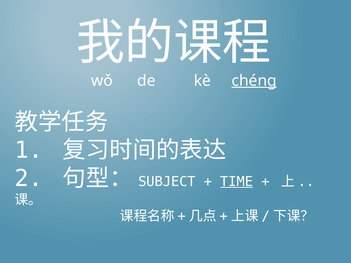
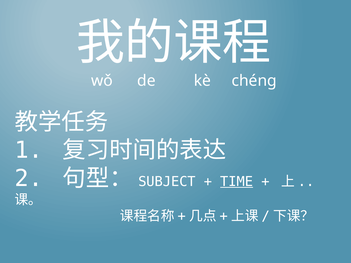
chéng underline: present -> none (254, 81)
